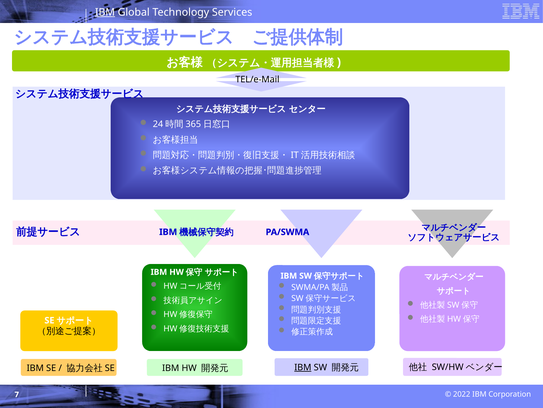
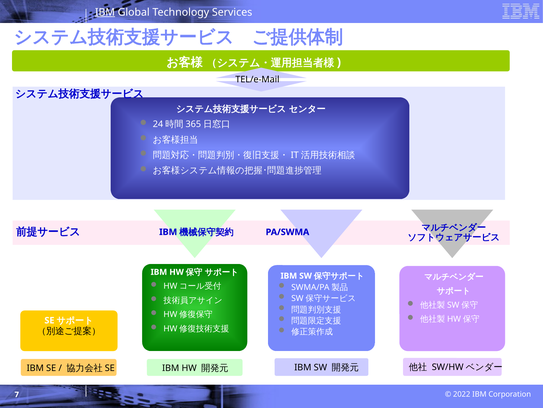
IBM underline: present -> none (303, 367)
